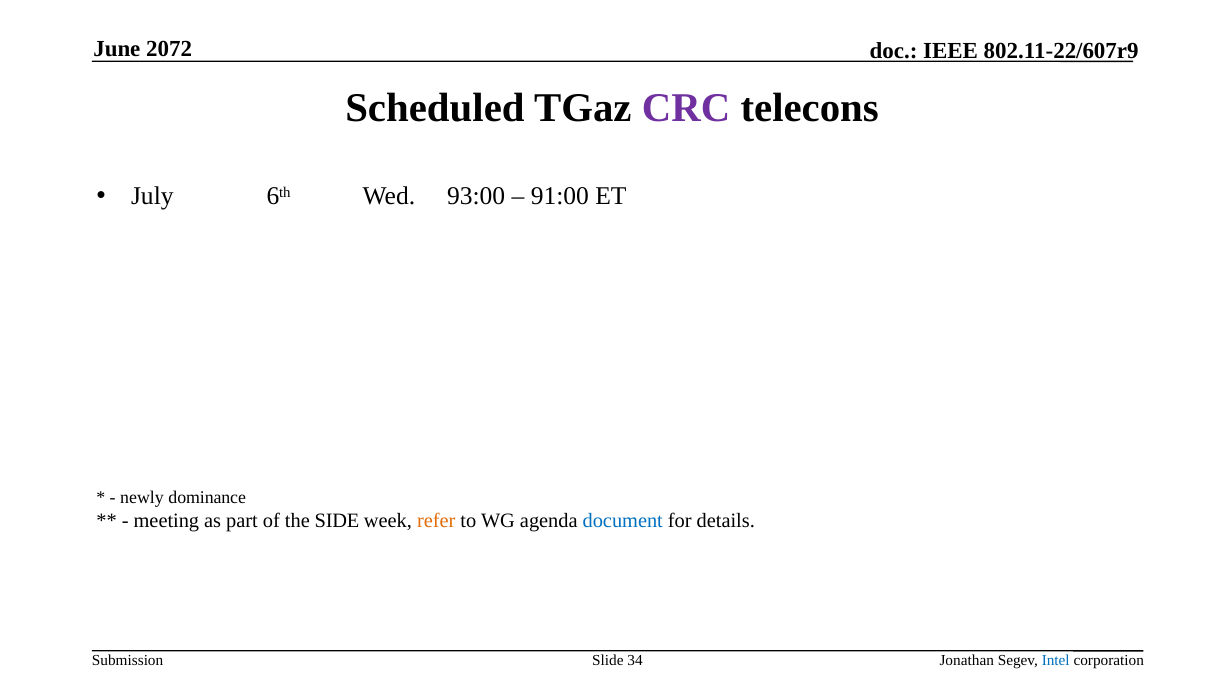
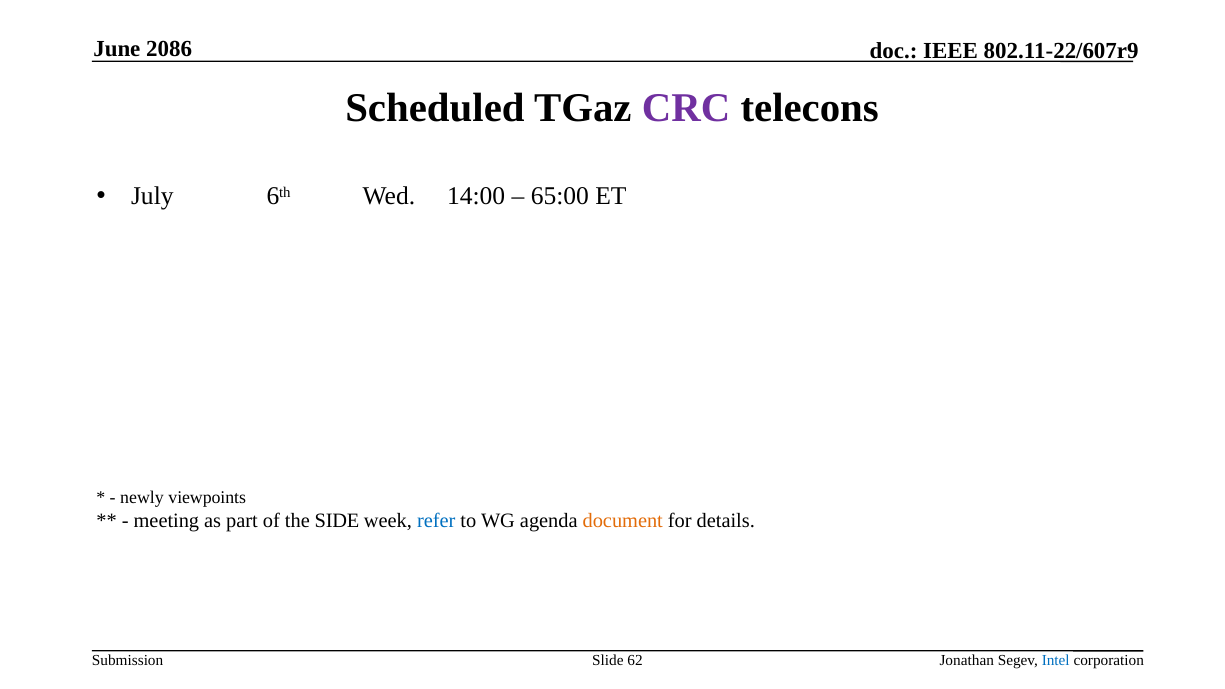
2072: 2072 -> 2086 (169, 49)
93:00: 93:00 -> 14:00 (476, 196)
91:00: 91:00 -> 65:00 (560, 196)
dominance: dominance -> viewpoints (207, 498)
refer colour: orange -> blue (436, 521)
document colour: blue -> orange (623, 521)
34: 34 -> 62 (635, 661)
